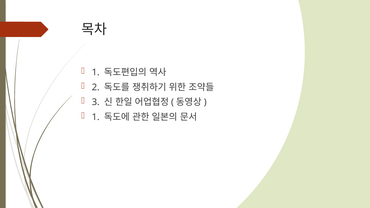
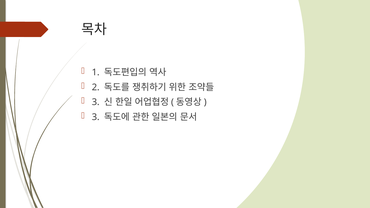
1: 1 -> 3 (96, 117)
